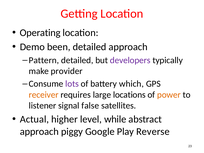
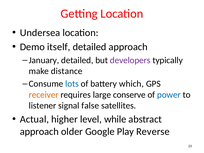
Operating: Operating -> Undersea (40, 33)
been: been -> itself (59, 47)
Pattern: Pattern -> January (44, 60)
provider: provider -> distance (67, 71)
lots colour: purple -> blue (72, 84)
locations: locations -> conserve (129, 95)
power colour: orange -> blue (169, 95)
piggy: piggy -> older (72, 132)
